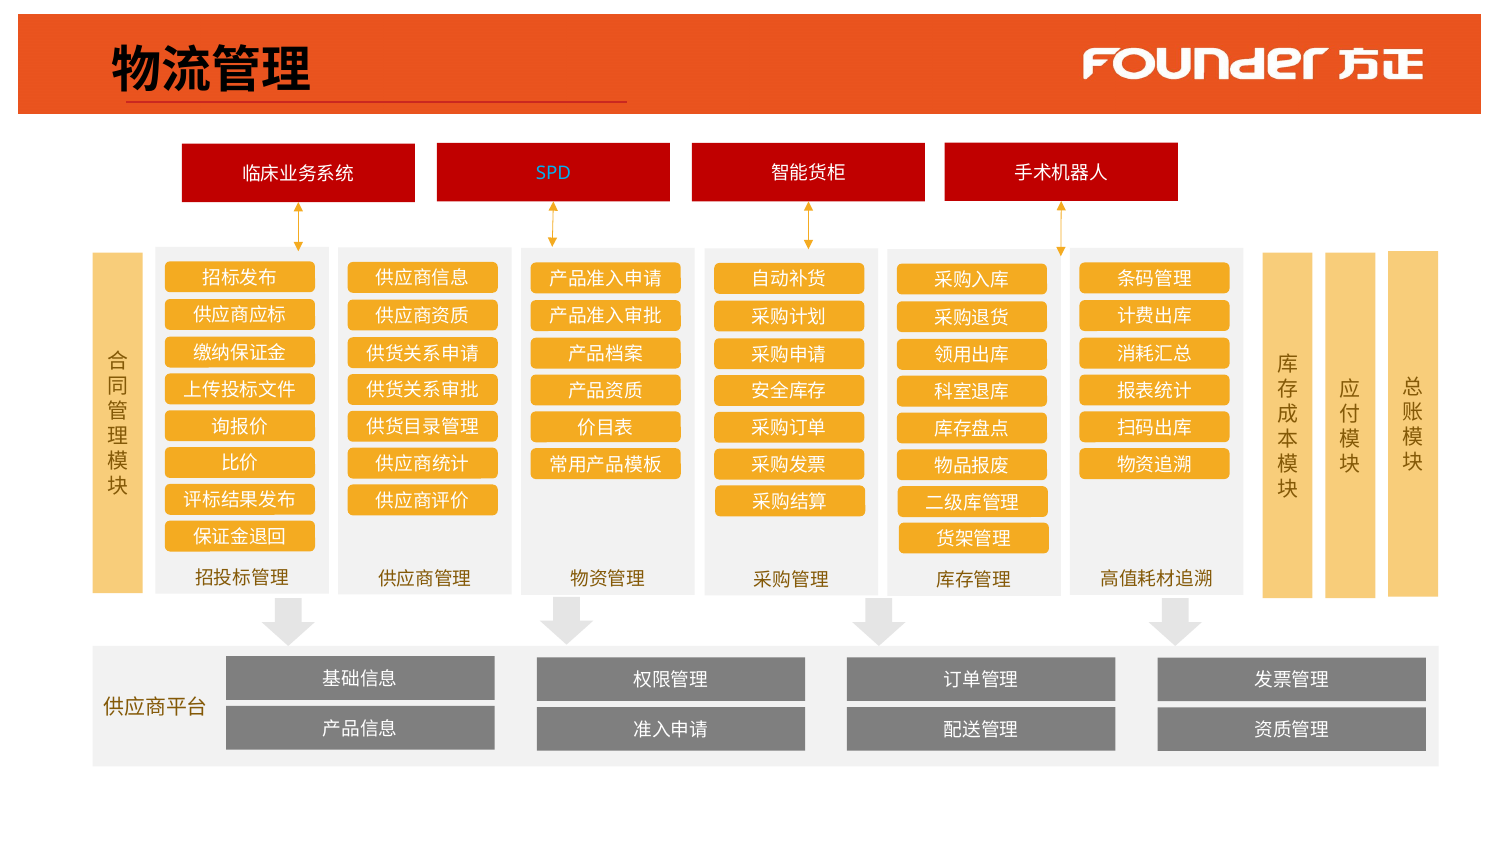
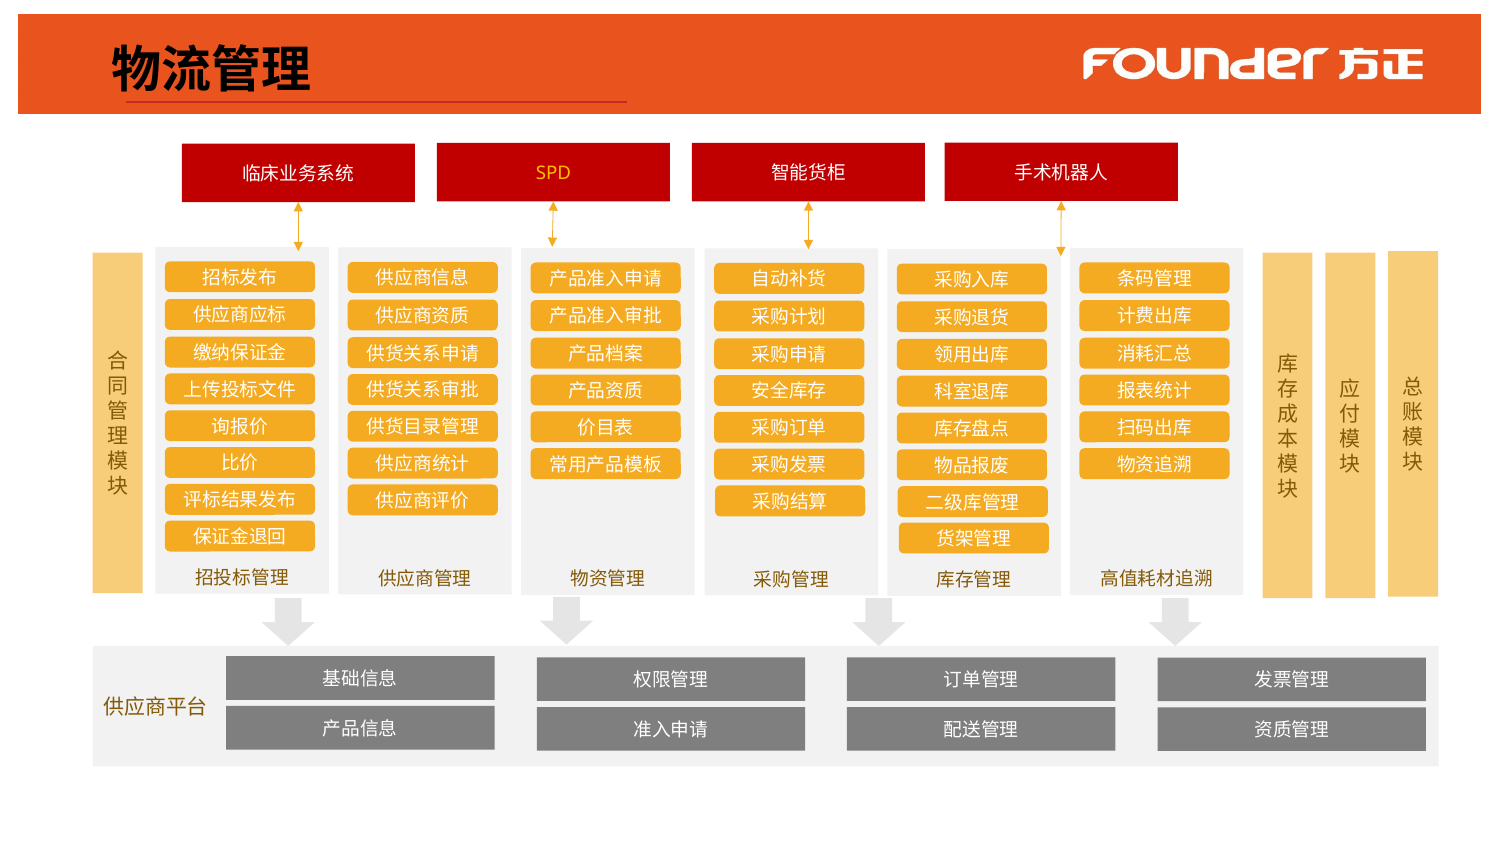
SPD colour: light blue -> yellow (553, 173)
